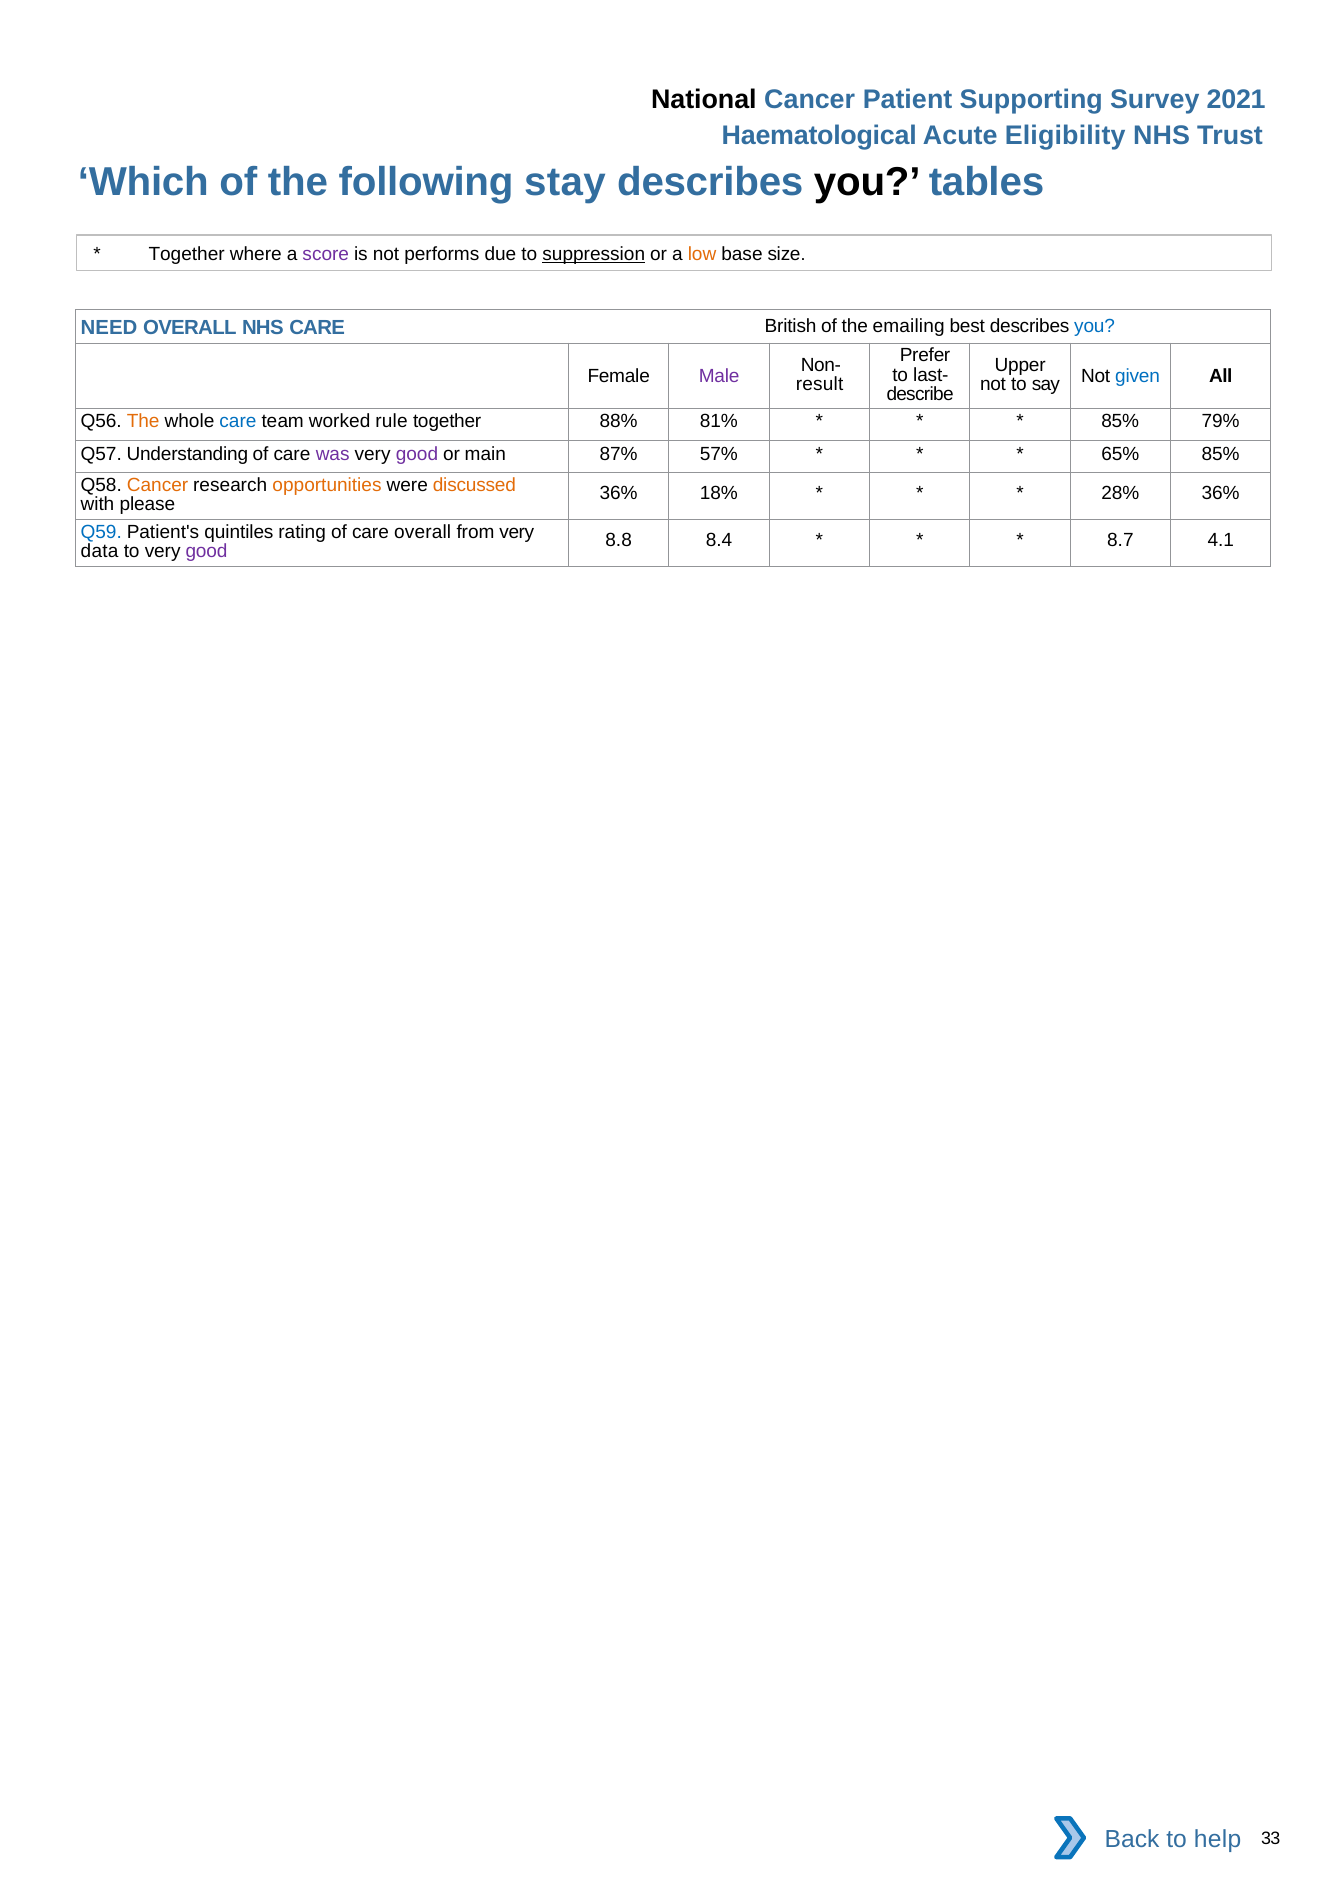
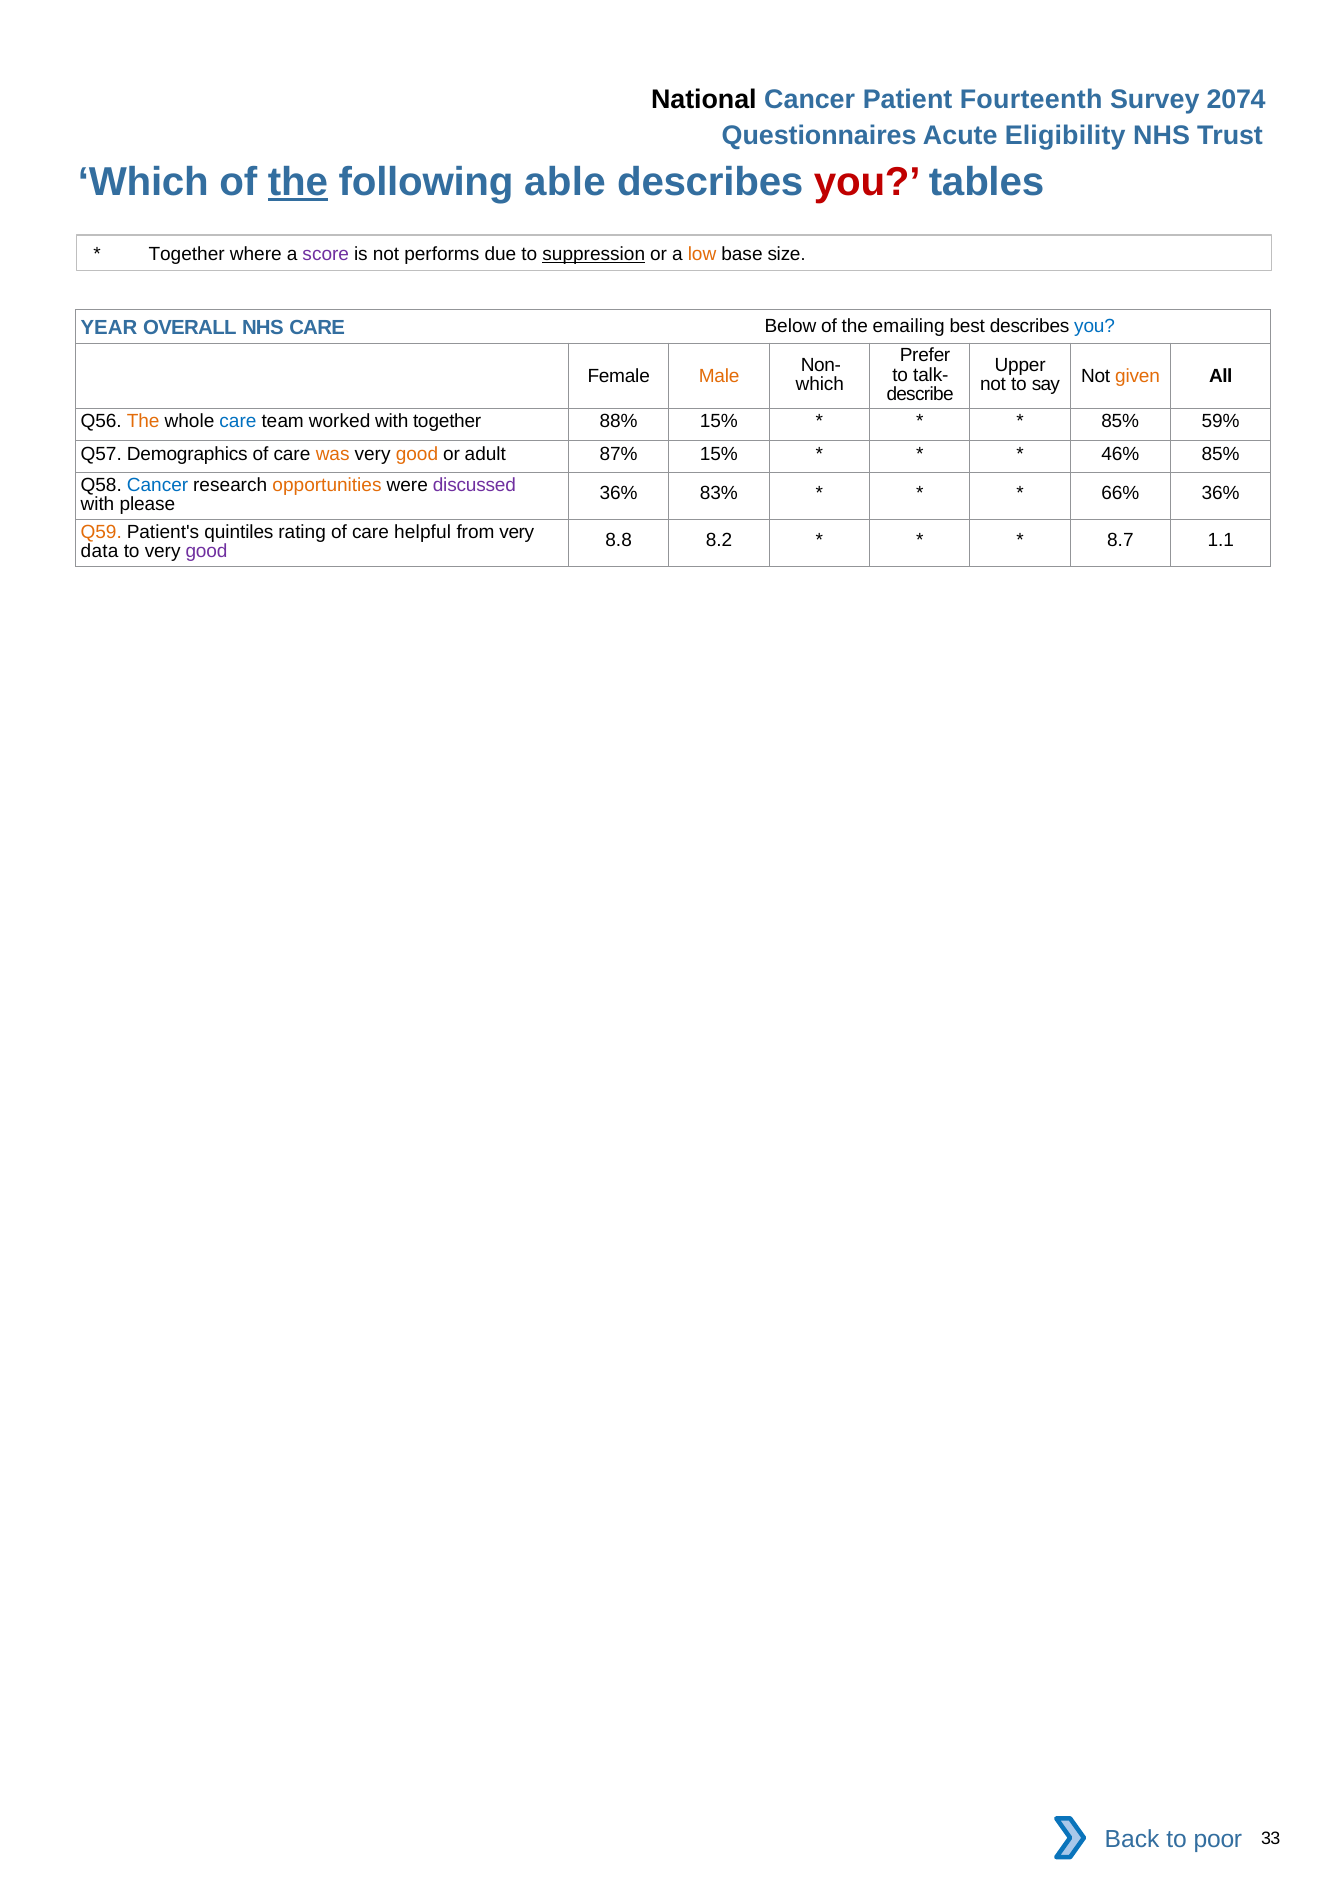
Supporting: Supporting -> Fourteenth (1031, 99)
2021: 2021 -> 2074 (1236, 99)
Haematological: Haematological -> Questionnaires (819, 136)
the underline: none -> present (298, 182)
stay: stay -> able (565, 182)
you colour: black -> red (867, 182)
NEED: NEED -> YEAR (109, 328)
British: British -> Below (790, 326)
last-: last- -> talk- (931, 375)
Male colour: purple -> orange (719, 376)
result: result -> which (820, 384)
given colour: blue -> orange (1138, 376)
worked rule: rule -> with (392, 421)
88% 81%: 81% -> 15% (719, 421)
79%: 79% -> 59% (1221, 421)
Understanding: Understanding -> Demographics (187, 454)
was colour: purple -> orange (333, 454)
good colour: purple -> orange (417, 454)
main: main -> adult (485, 454)
87% 57%: 57% -> 15% (719, 454)
65%: 65% -> 46% (1120, 454)
Cancer colour: orange -> blue (158, 485)
discussed colour: orange -> purple (474, 485)
18%: 18% -> 83% (719, 493)
28%: 28% -> 66% (1120, 493)
Q59 colour: blue -> orange (101, 532)
care overall: overall -> helpful (423, 532)
8.4: 8.4 -> 8.2 (719, 540)
4.1: 4.1 -> 1.1 (1221, 540)
help: help -> poor (1218, 1840)
